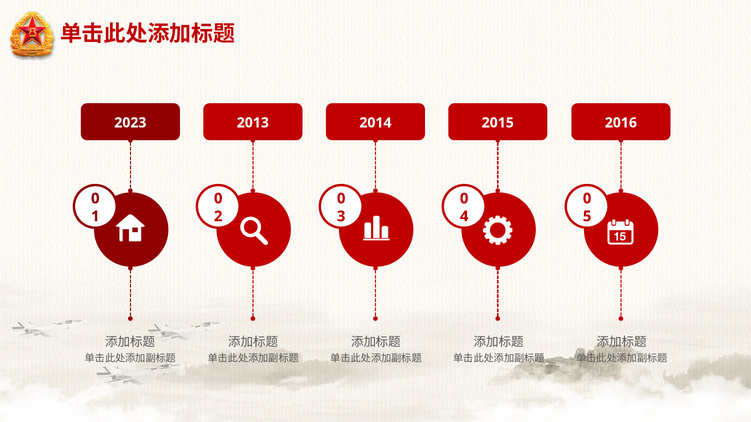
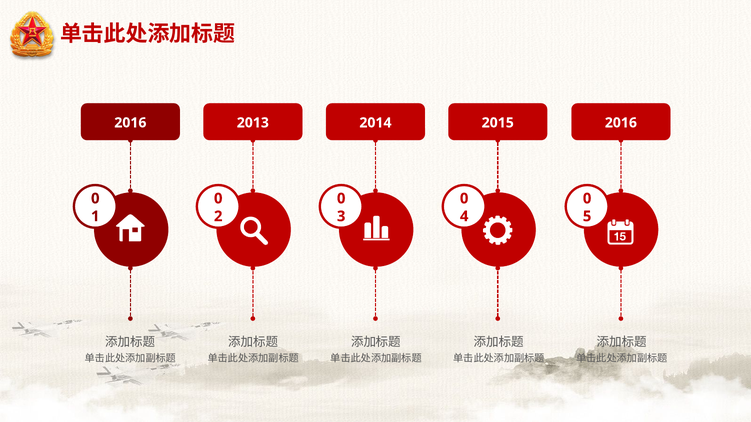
2023: 2023 -> 2016 (130, 123)
